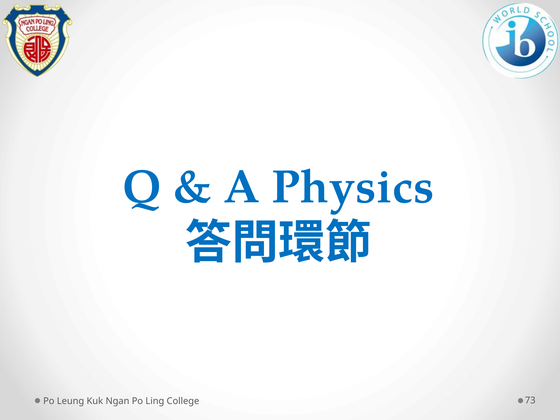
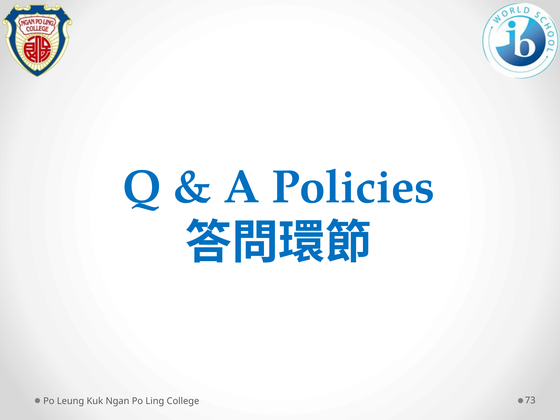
Physics: Physics -> Policies (353, 187)
